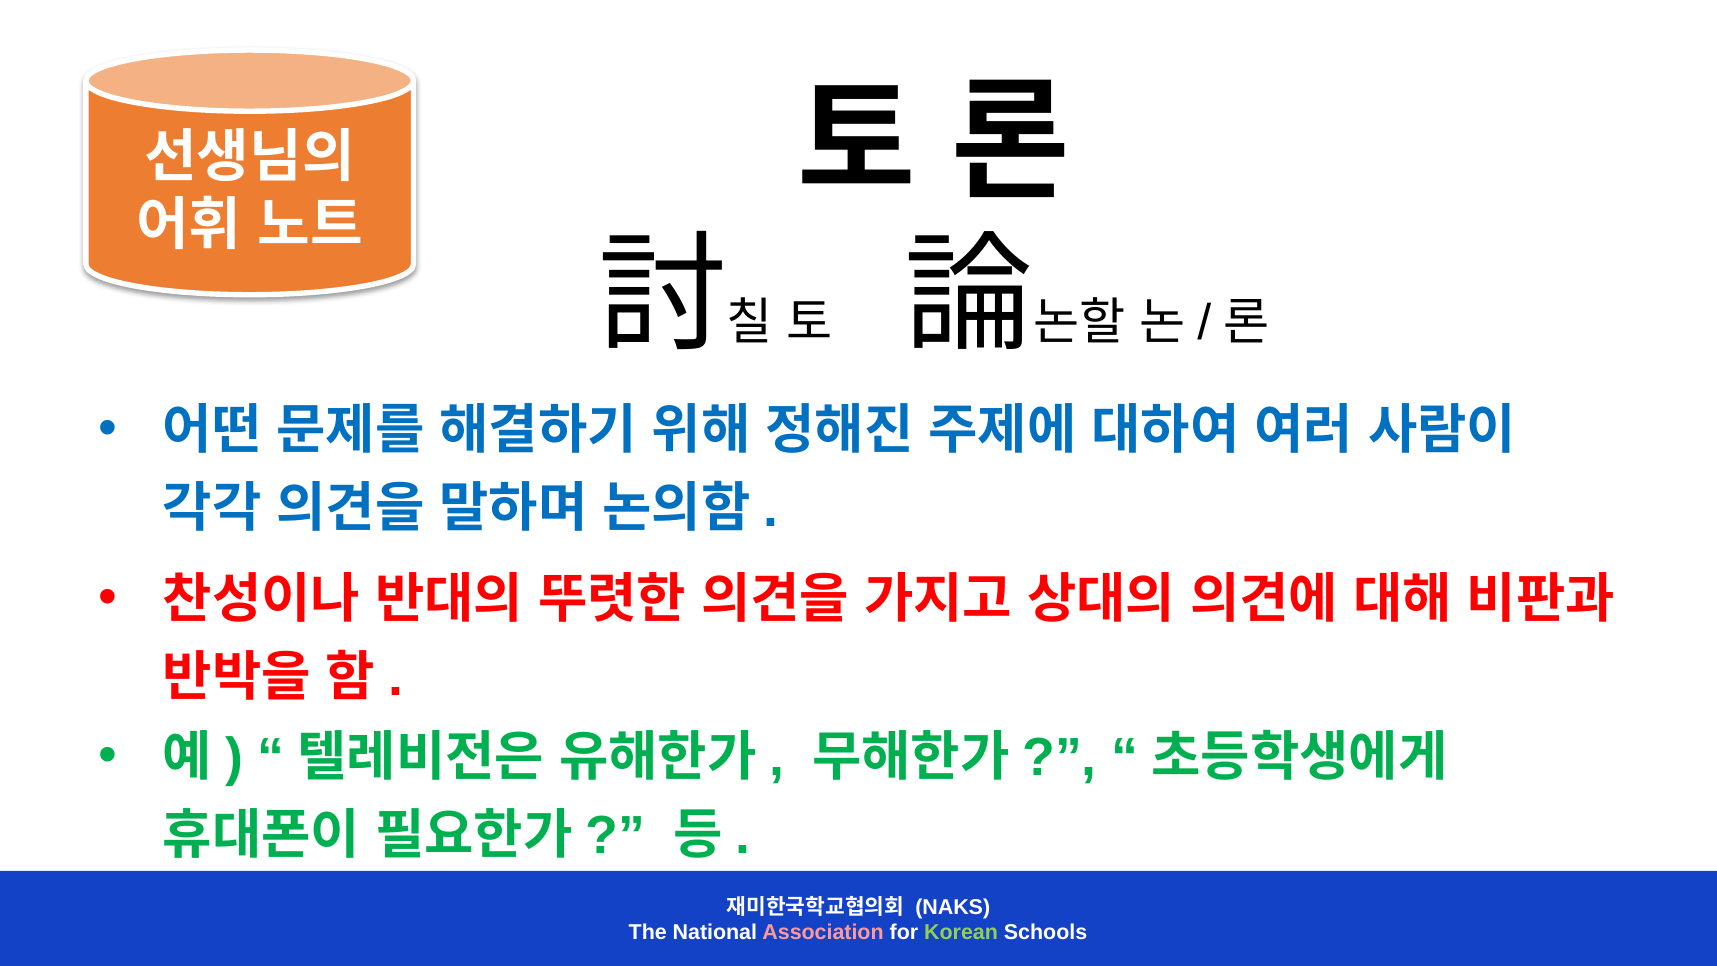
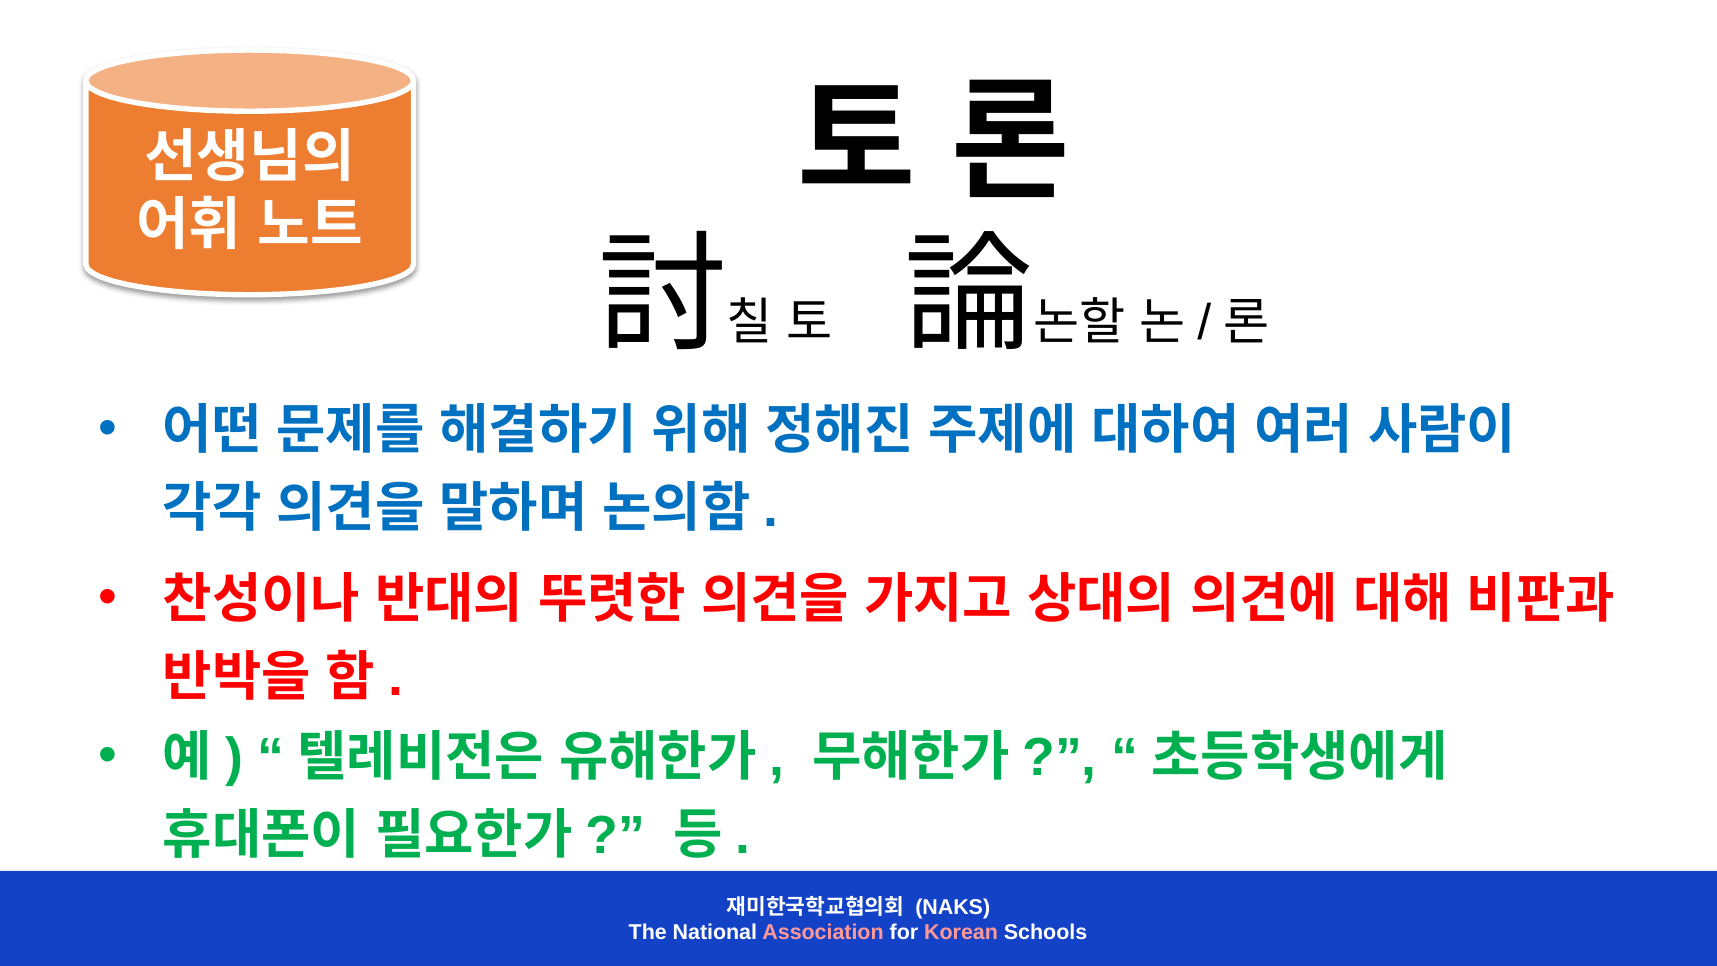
Korean colour: light green -> pink (961, 933)
